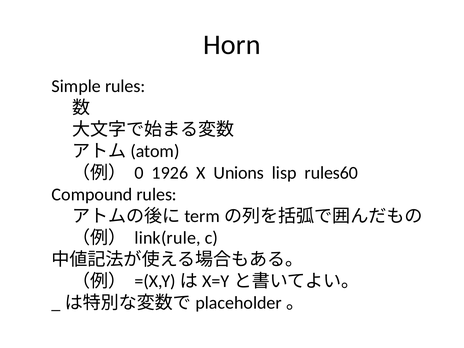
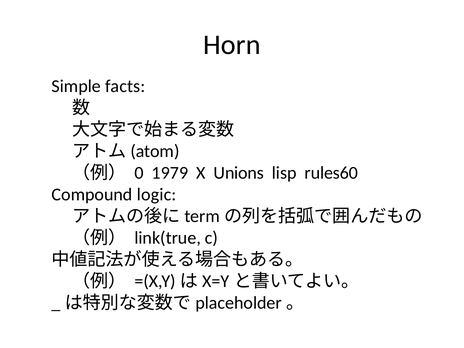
Simple rules: rules -> facts (125, 86)
1926: 1926 -> 1979 (170, 173)
Compound rules: rules -> logic (156, 195)
link(rule: link(rule -> link(true (168, 238)
